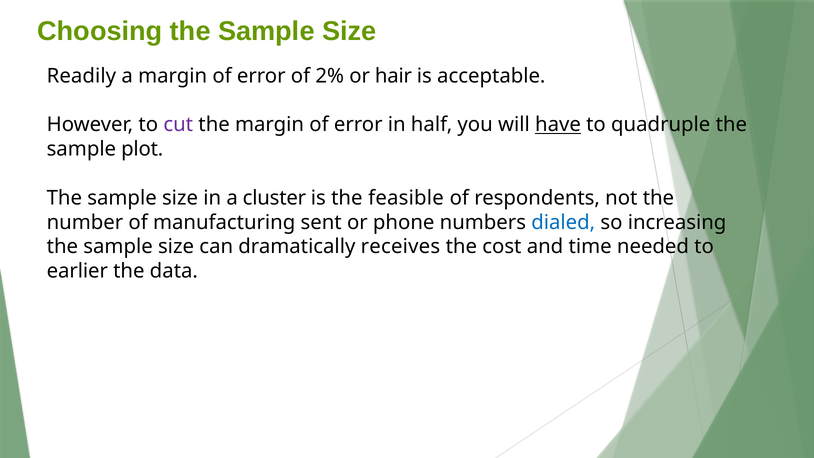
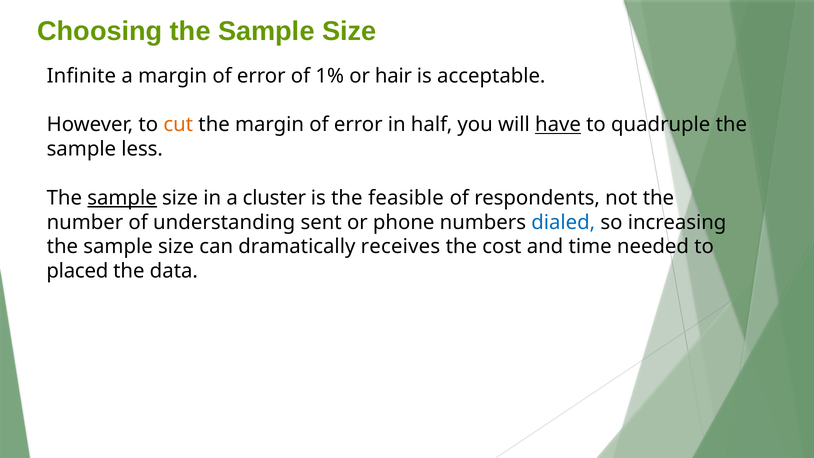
Readily: Readily -> Infinite (81, 76)
2%: 2% -> 1% (330, 76)
cut colour: purple -> orange (178, 125)
plot: plot -> less (142, 149)
sample underline: none -> present (122, 198)
manufacturing: manufacturing -> understanding (224, 222)
earlier: earlier -> placed (77, 271)
